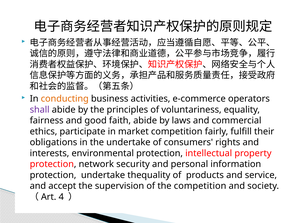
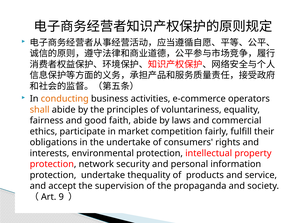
shall colour: purple -> orange (40, 110)
the competition: competition -> propaganda (200, 186)
4: 4 -> 9 (61, 197)
